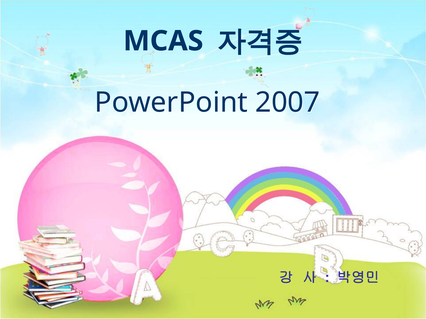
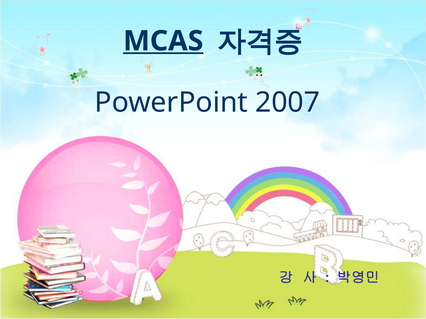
MCAS underline: none -> present (163, 41)
